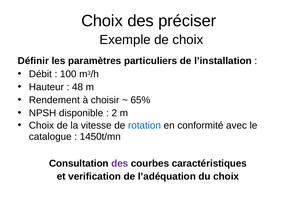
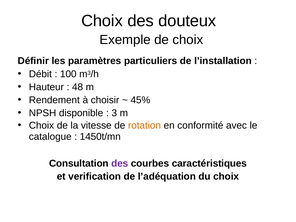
préciser: préciser -> douteux (187, 21)
65%: 65% -> 45% (140, 100)
2: 2 -> 3 (114, 113)
rotation colour: blue -> orange (144, 125)
